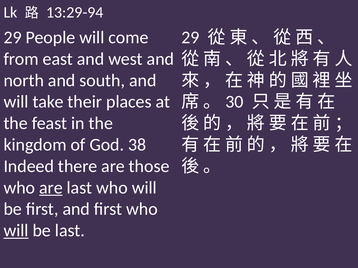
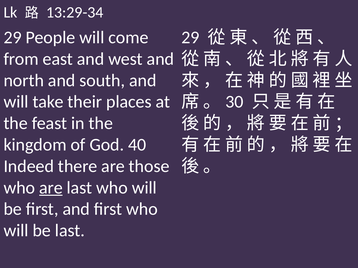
13:29-94: 13:29-94 -> 13:29-34 (75, 12)
38: 38 -> 40 (137, 145)
will underline: present -> none (16, 231)
